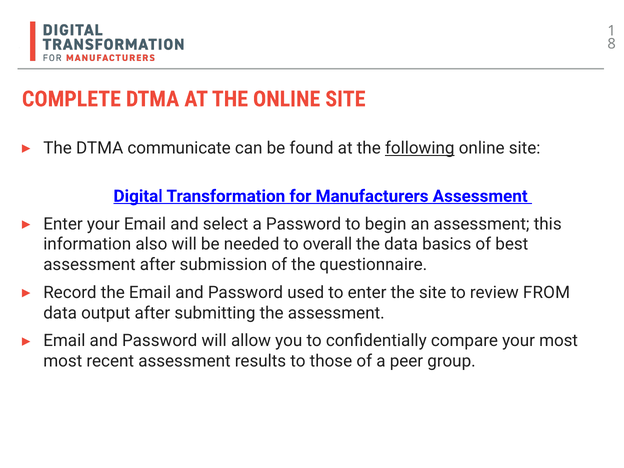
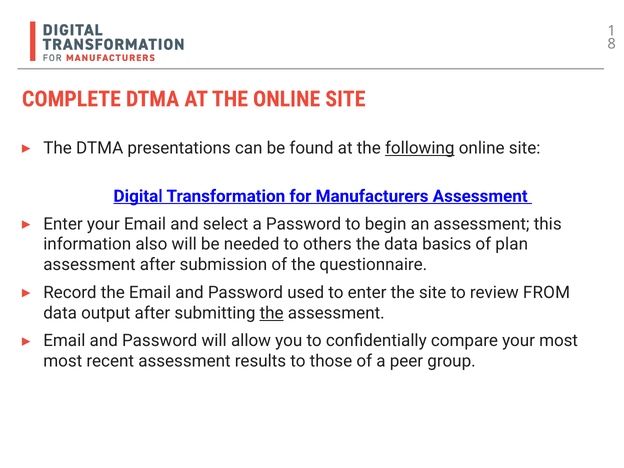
communicate: communicate -> presentations (179, 148)
overall: overall -> others (327, 244)
best: best -> plan (512, 244)
the underline: none -> present (272, 313)
